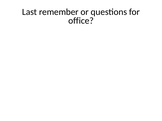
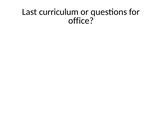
remember: remember -> curriculum (59, 12)
